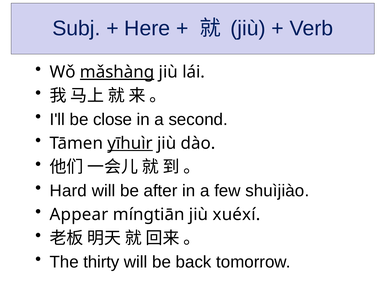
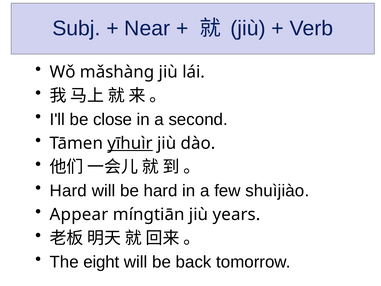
Here: Here -> Near (147, 28)
mǎshàng underline: present -> none (117, 72)
be after: after -> hard (161, 191)
xuéxí: xuéxí -> years (237, 214)
thirty: thirty -> eight (101, 262)
